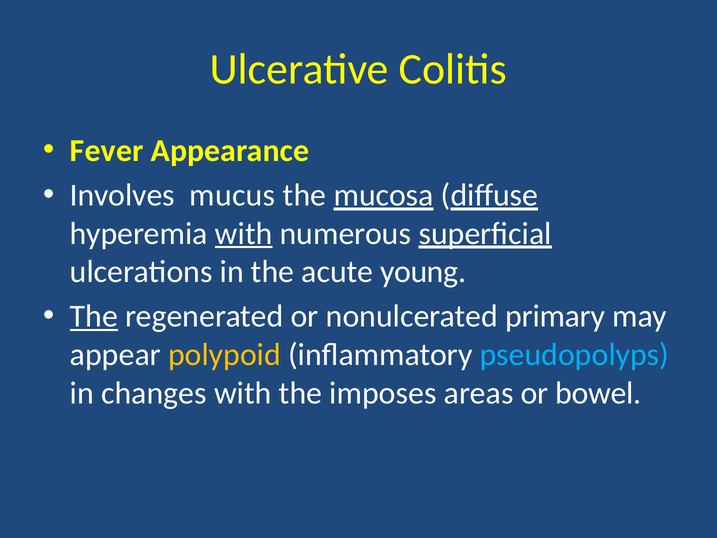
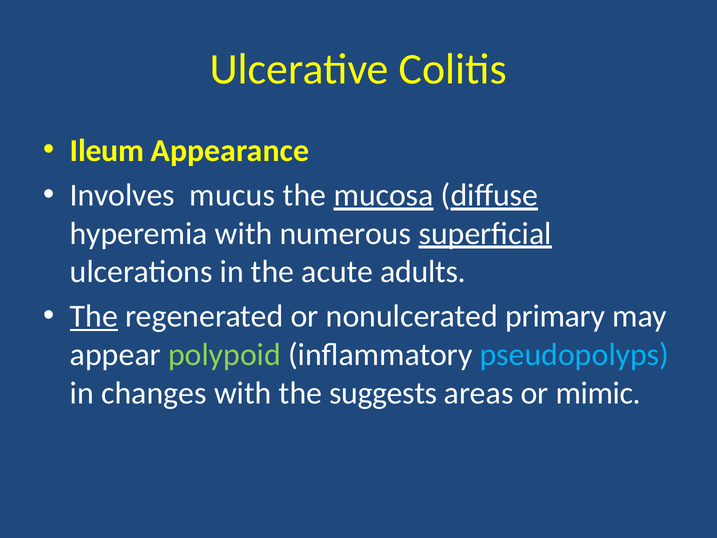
Fever: Fever -> Ileum (107, 150)
with underline: present -> none (244, 233)
young: young -> adults (423, 272)
polypoid colour: yellow -> light green (224, 355)
imposes: imposes -> suggests (383, 393)
bowel: bowel -> mimic (598, 393)
